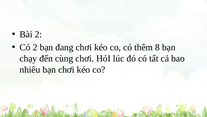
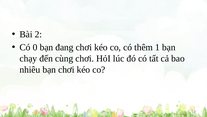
Có 2: 2 -> 0 (35, 47)
8: 8 -> 1 (157, 47)
